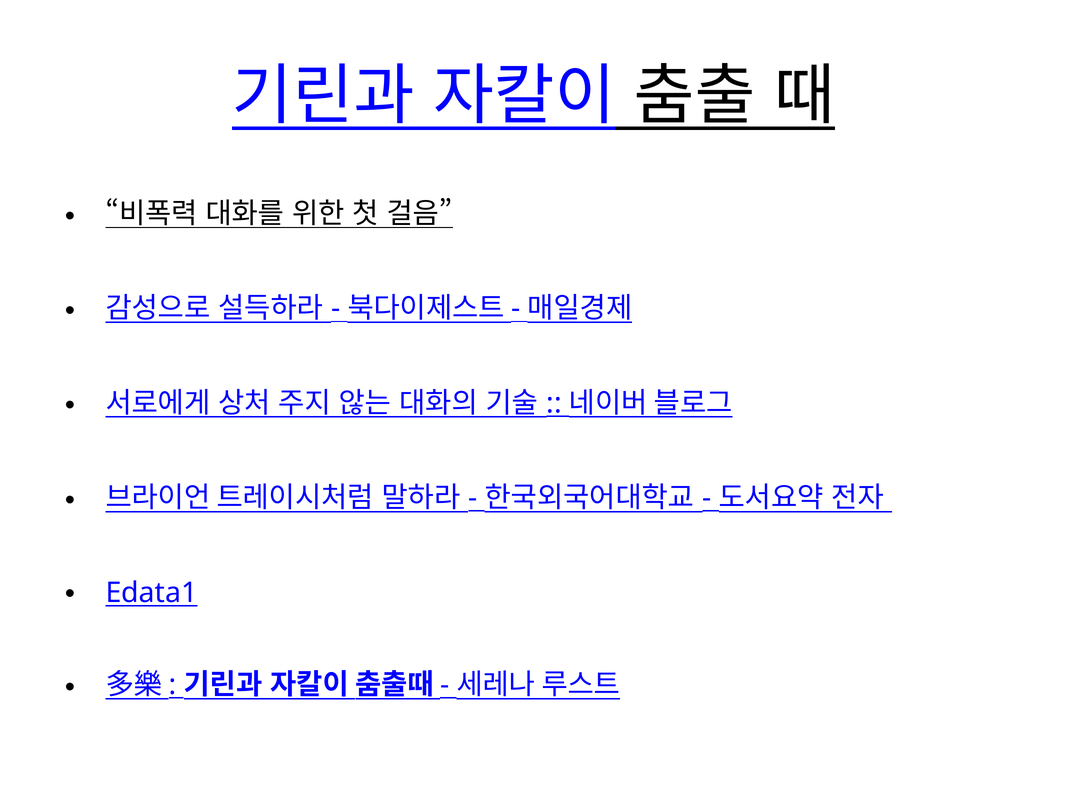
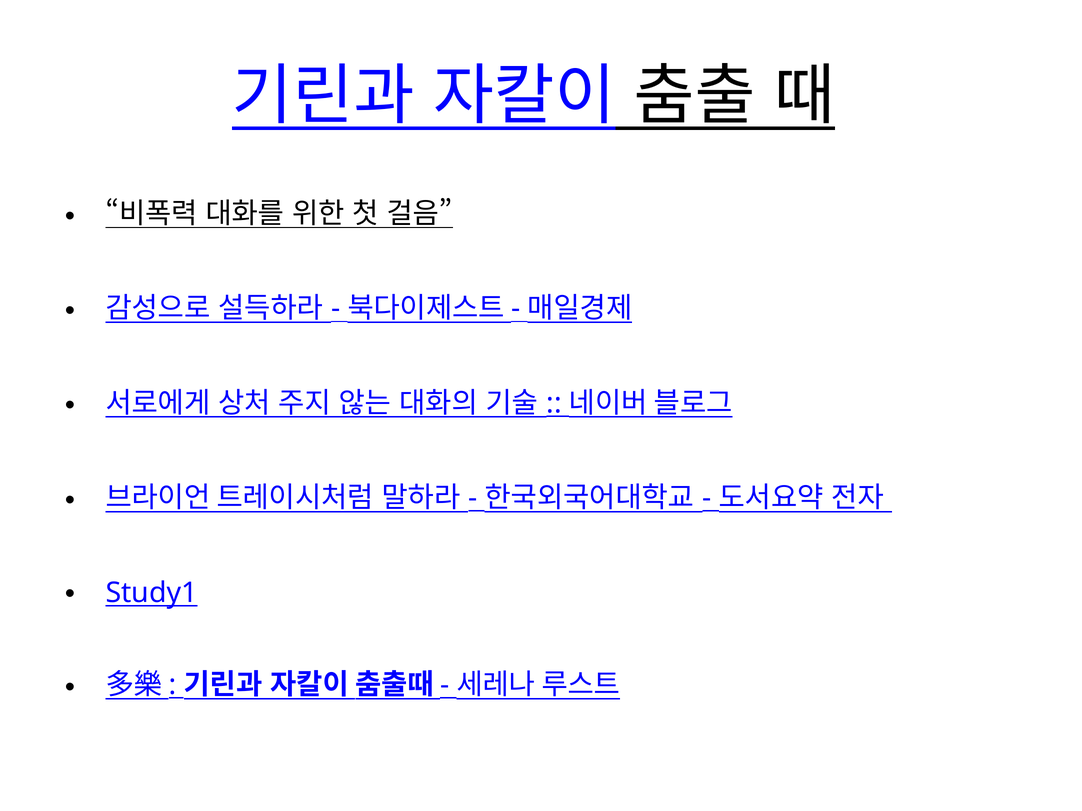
Edata1: Edata1 -> Study1 (151, 593)
